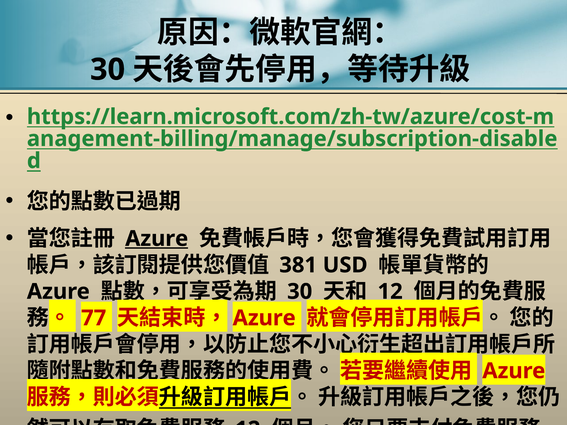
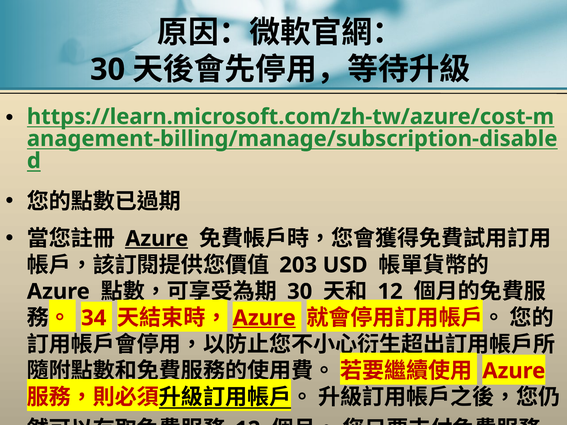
381: 381 -> 203 (298, 265)
77: 77 -> 34 (94, 318)
Azure underline: none -> present (264, 318)
